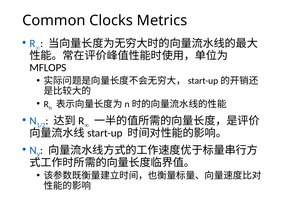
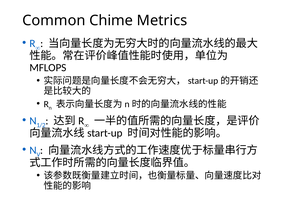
Clocks: Clocks -> Chime (111, 21)
